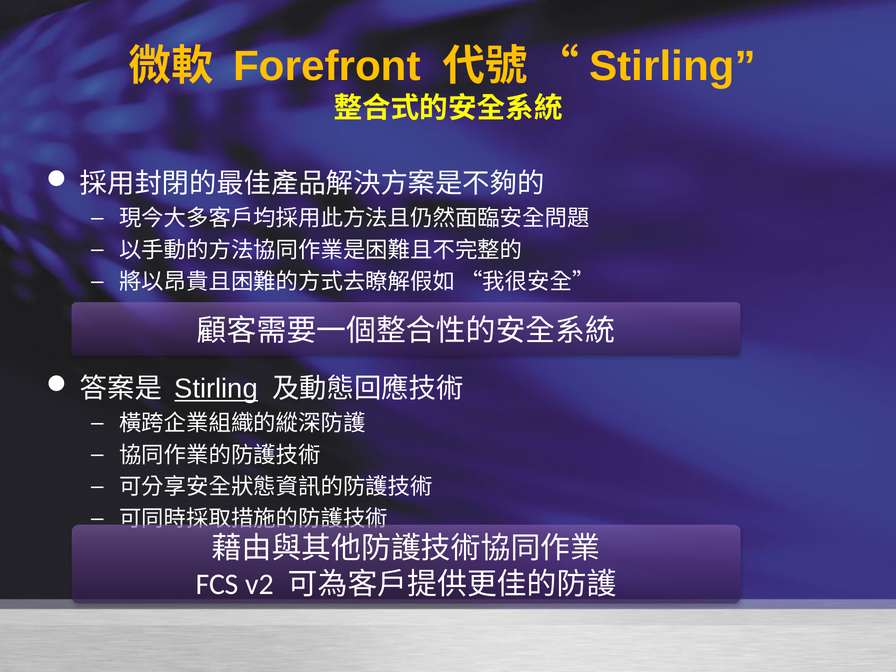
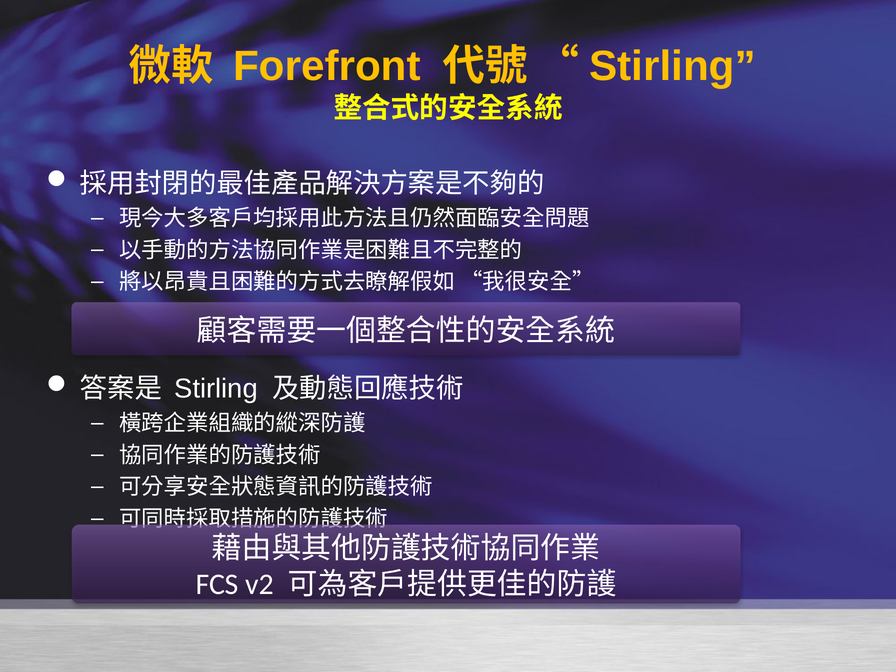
Stirling underline: present -> none (216, 389)
